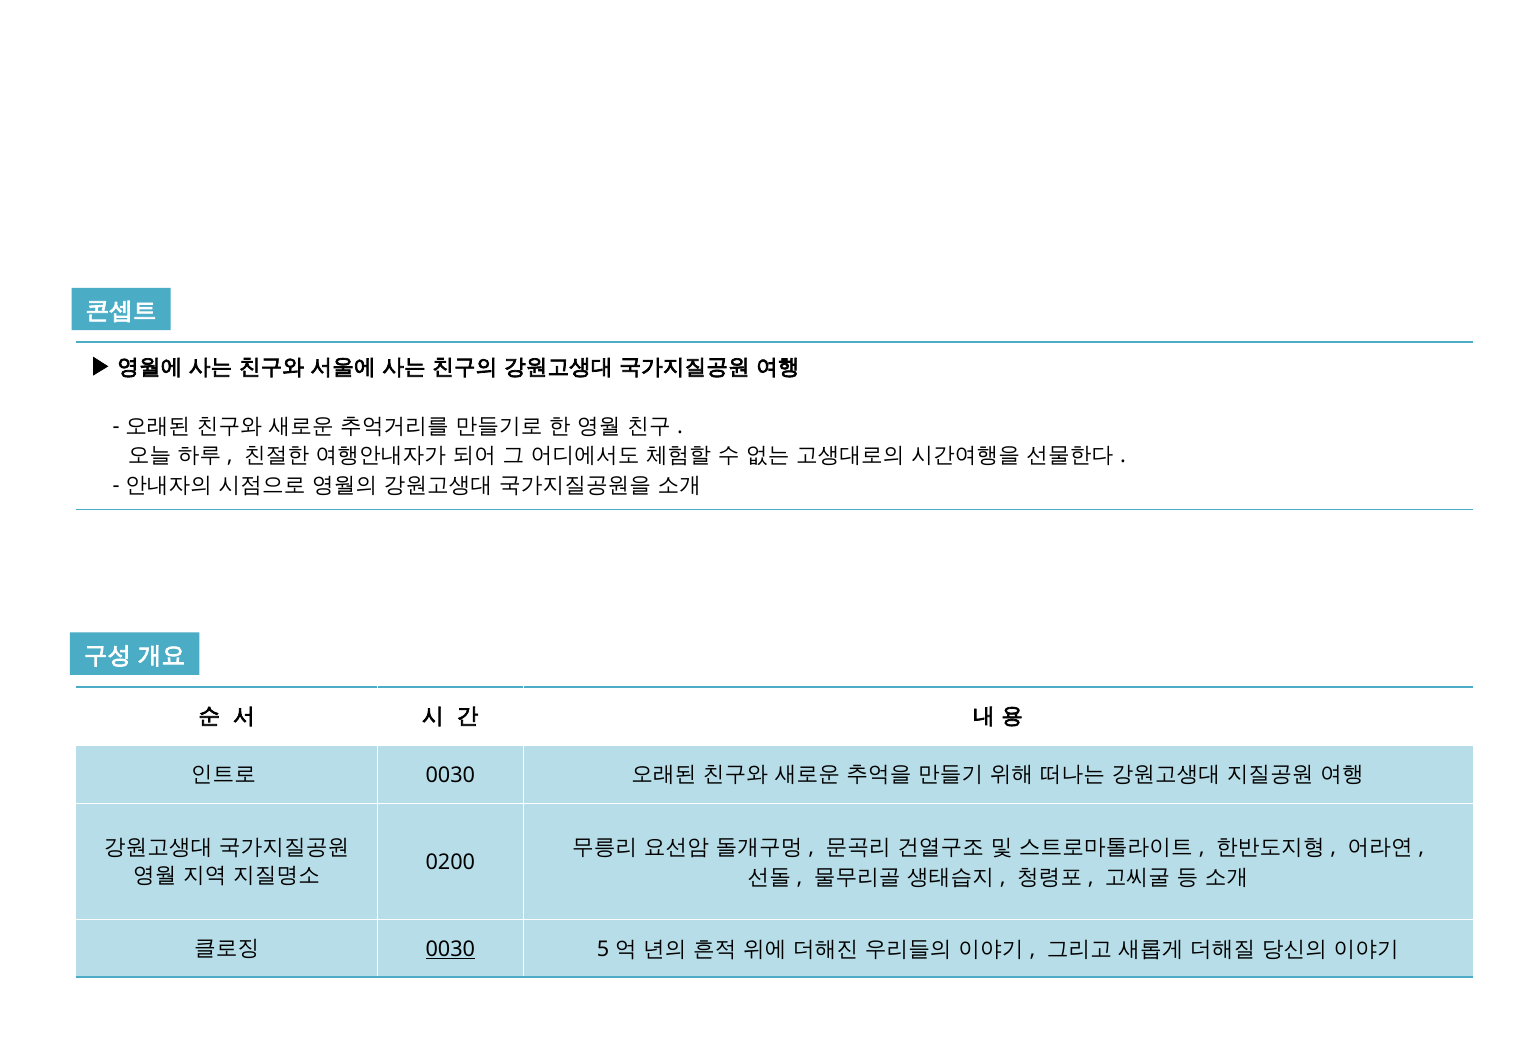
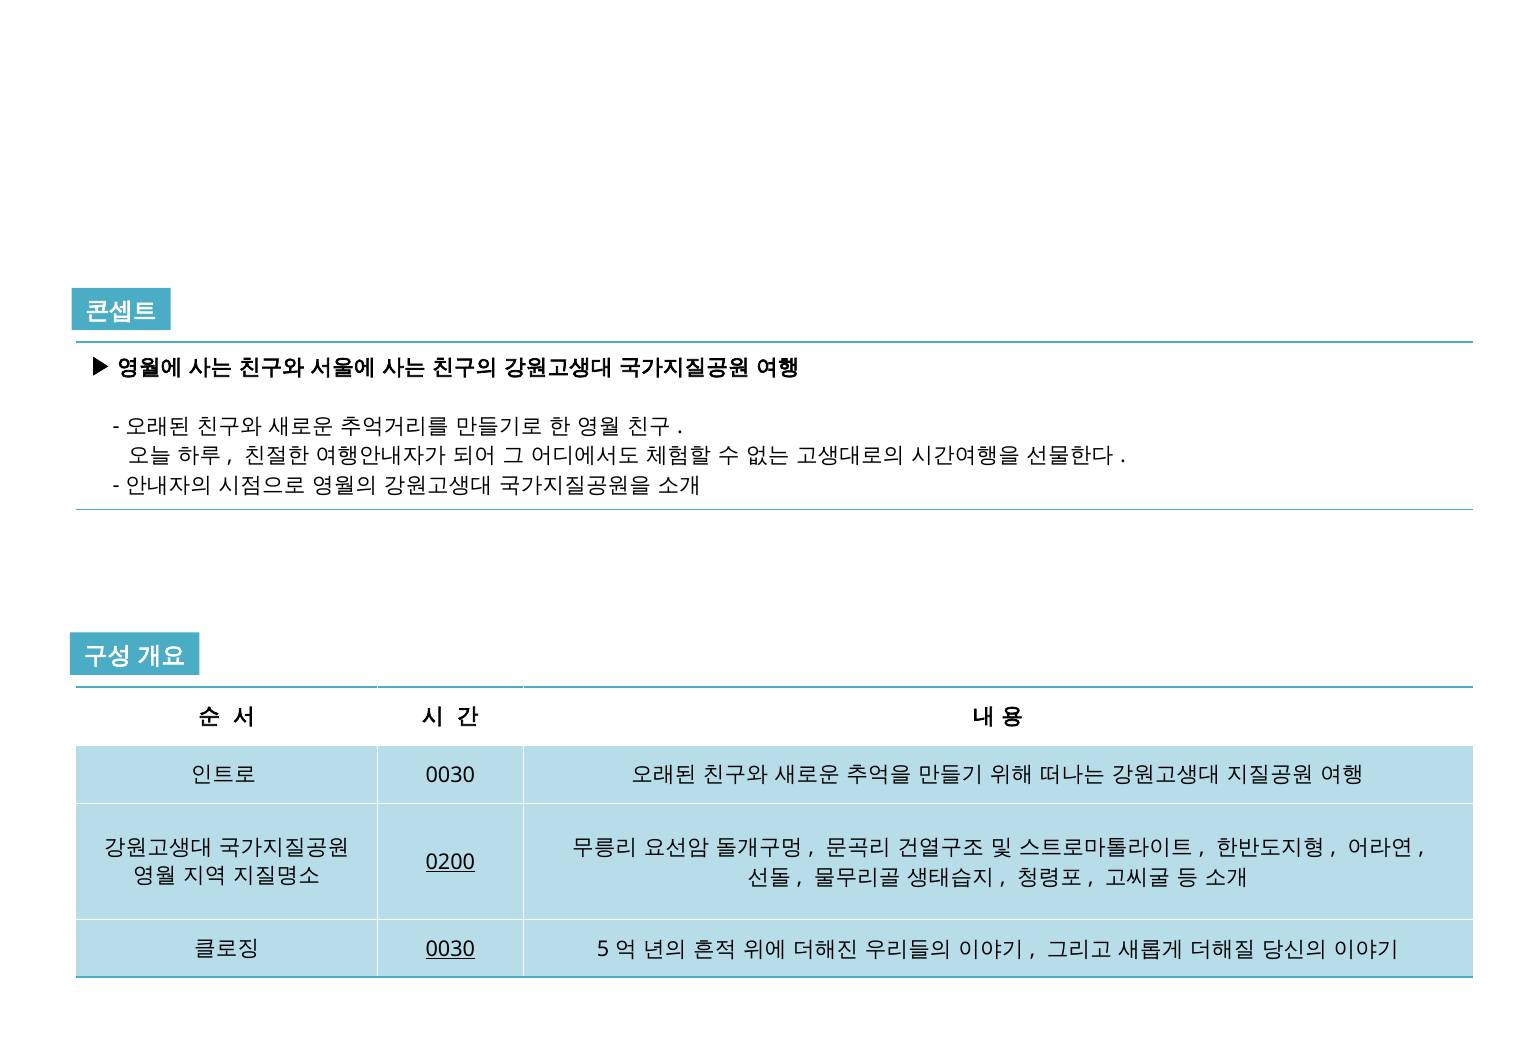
0200 underline: none -> present (450, 863)
